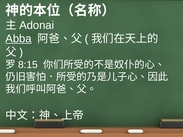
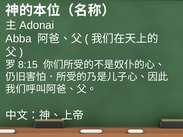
Abba underline: present -> none (18, 39)
